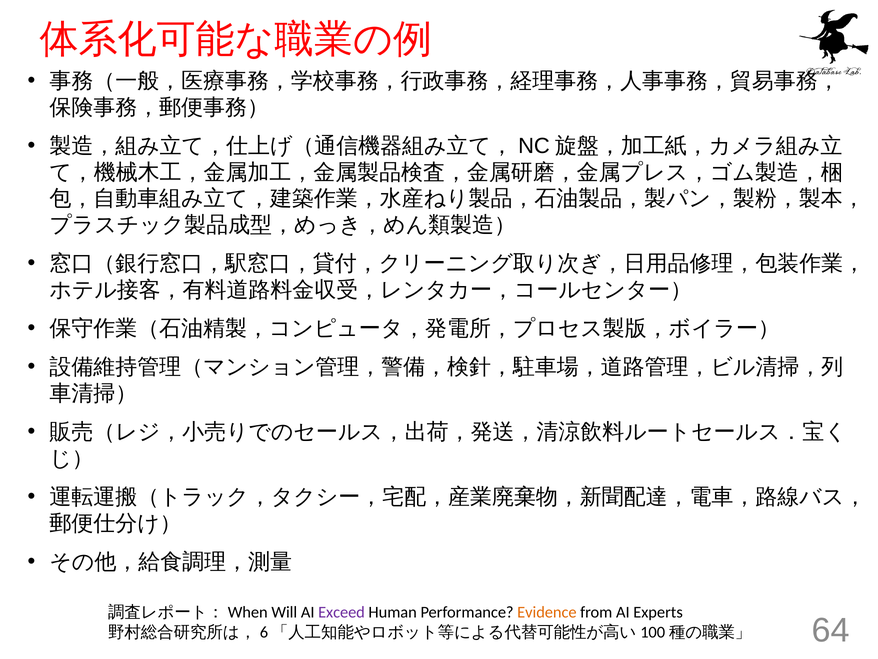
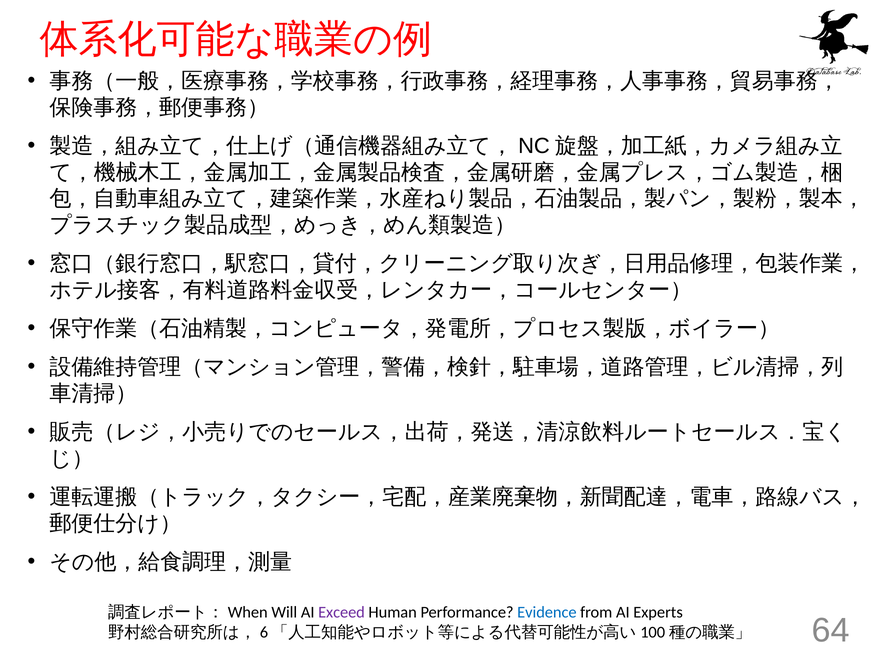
Evidence colour: orange -> blue (547, 612)
